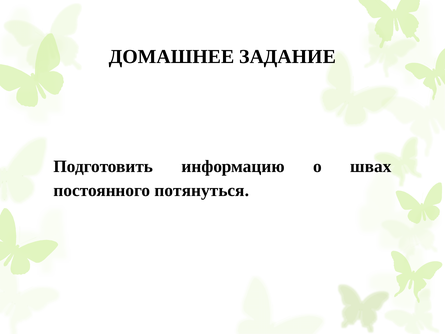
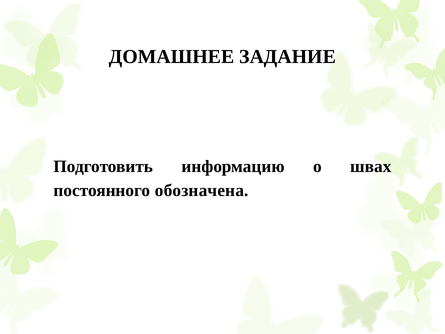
потянуться: потянуться -> обозначена (202, 190)
